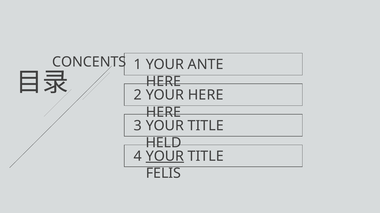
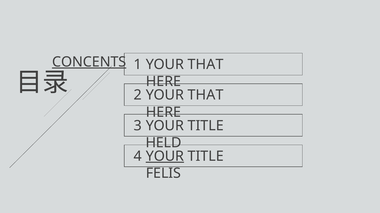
CONCENTS underline: none -> present (89, 62)
ANTE: ANTE -> THAT (206, 65)
HERE: HERE -> THAT (206, 95)
